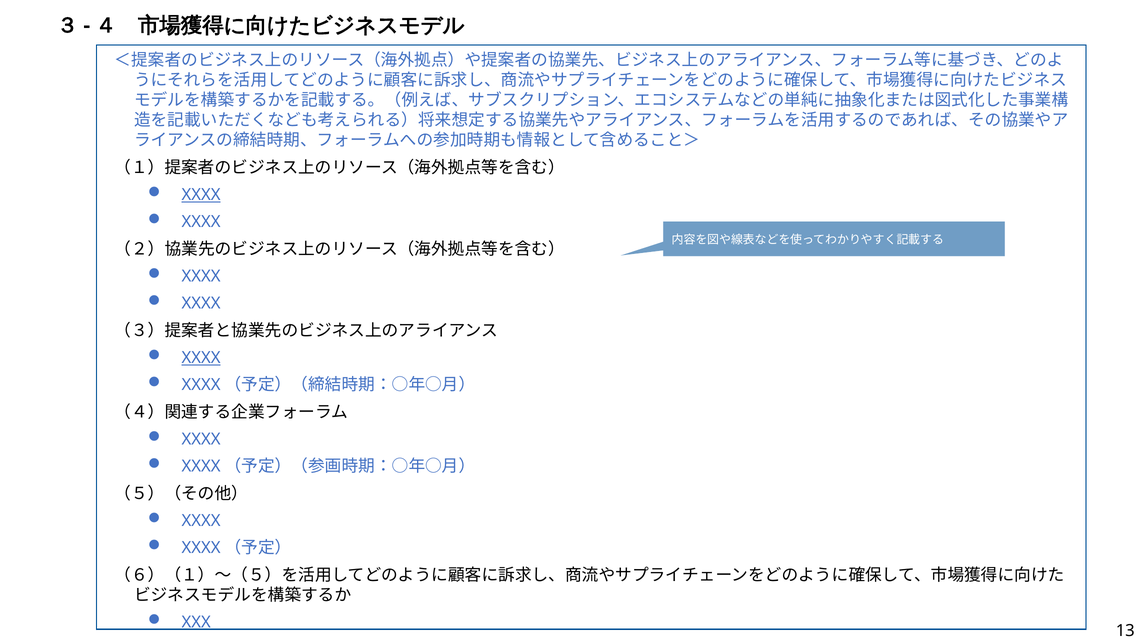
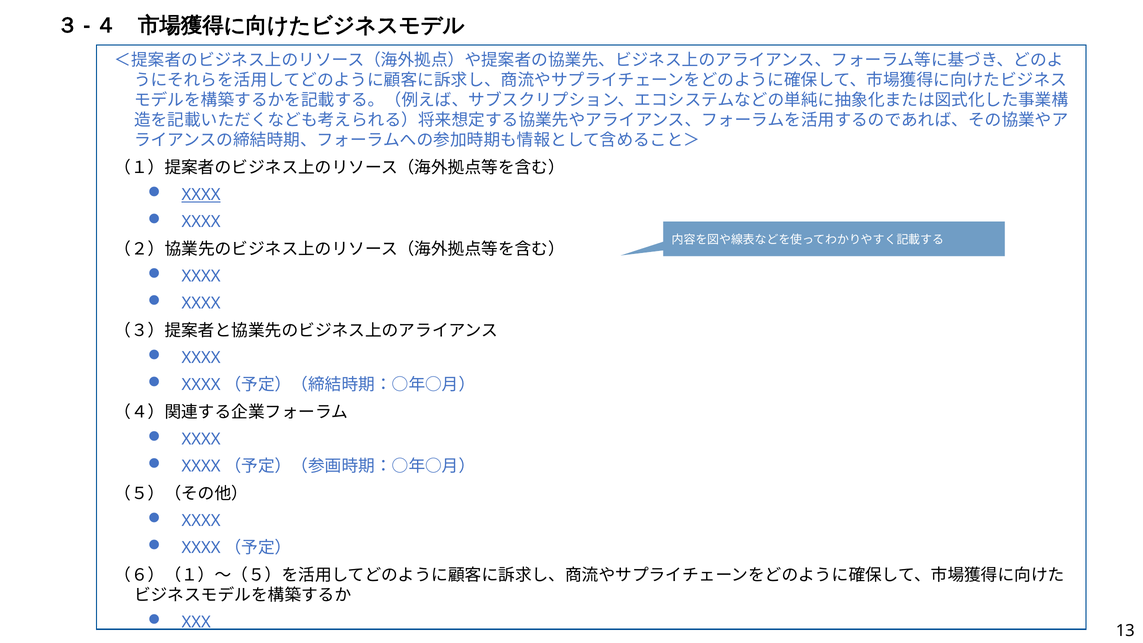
XXXX underline: present -> none (201, 358)
